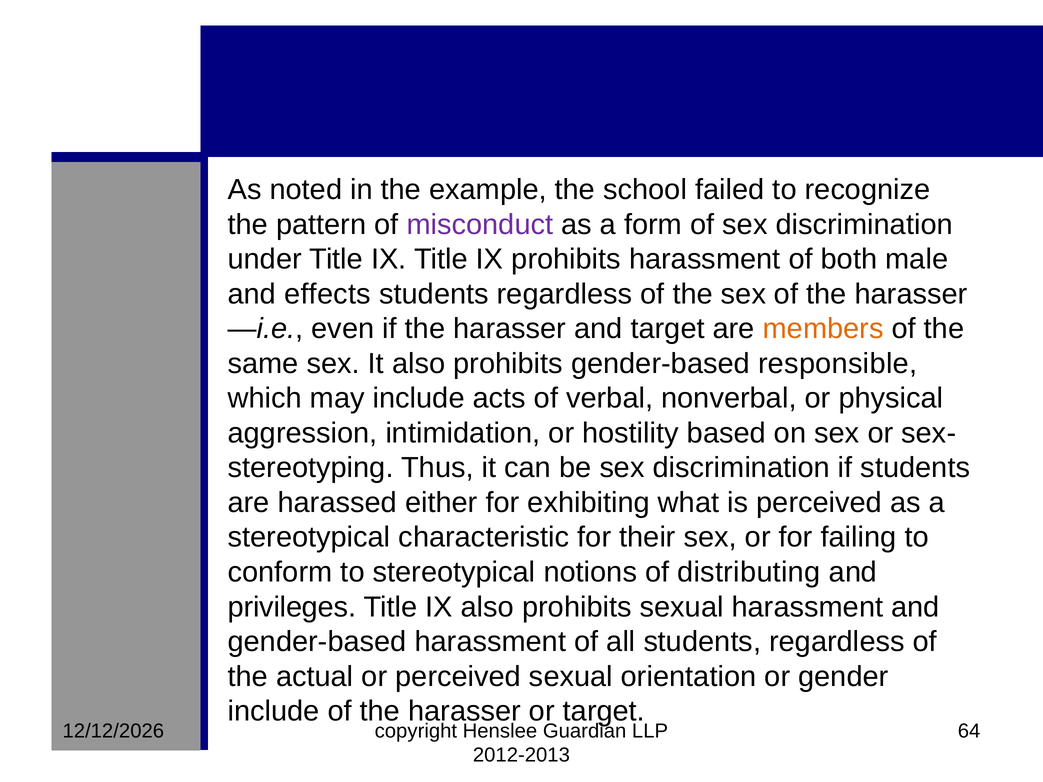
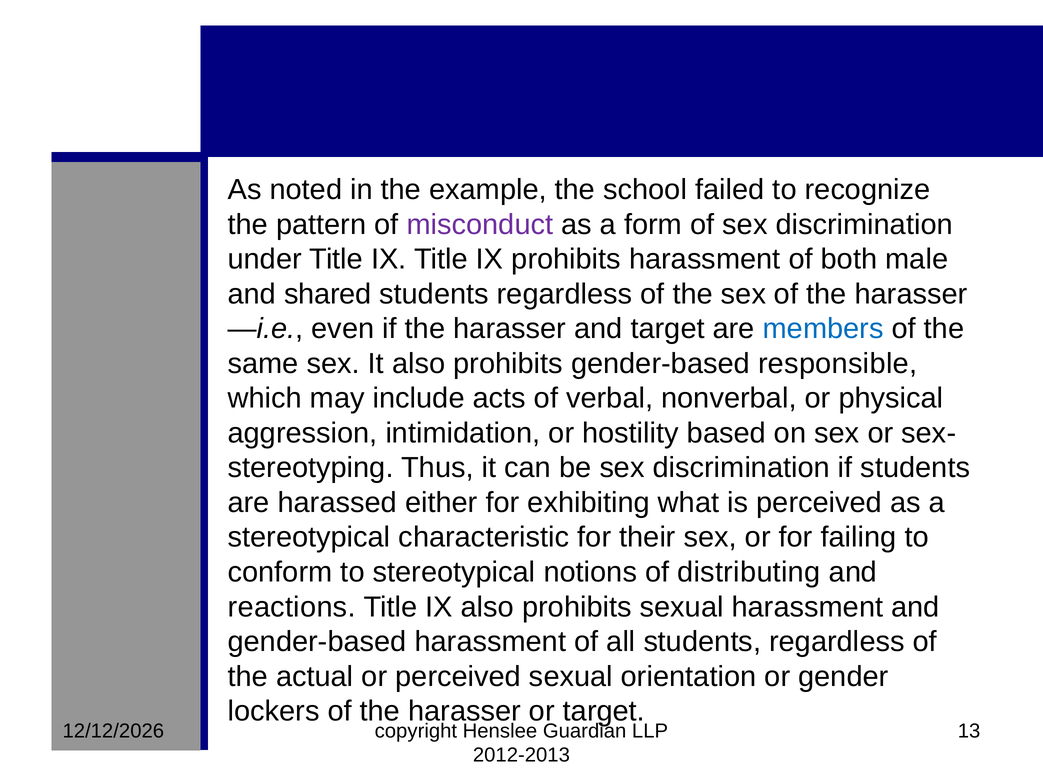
effects: effects -> shared (328, 294)
members colour: orange -> blue (823, 329)
privileges: privileges -> reactions (292, 607)
include: include -> lockers (274, 711)
64: 64 -> 13 (969, 731)
